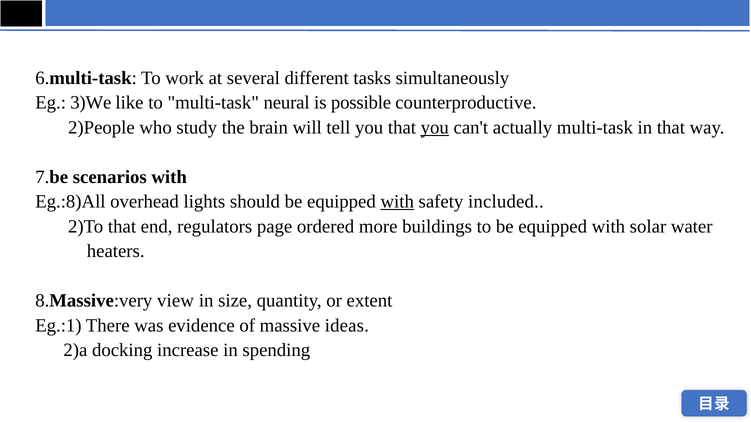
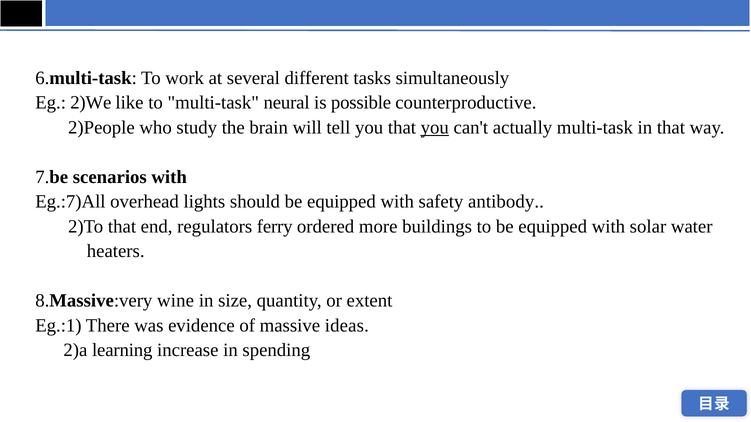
3)We: 3)We -> 2)We (91, 103)
Eg.:8)All: Eg.:8)All -> Eg.:7)All (70, 202)
with underline: present -> none (397, 202)
included: included -> antibody (506, 202)
page: page -> ferry (275, 226)
view: view -> wine (176, 301)
docking: docking -> learning (122, 350)
